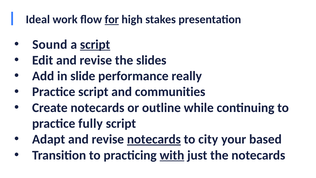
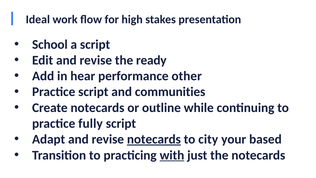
for underline: present -> none (112, 20)
Sound: Sound -> School (50, 44)
script underline: present -> none (95, 44)
slides: slides -> ready (151, 60)
slide: slide -> hear (83, 76)
really: really -> other (187, 76)
